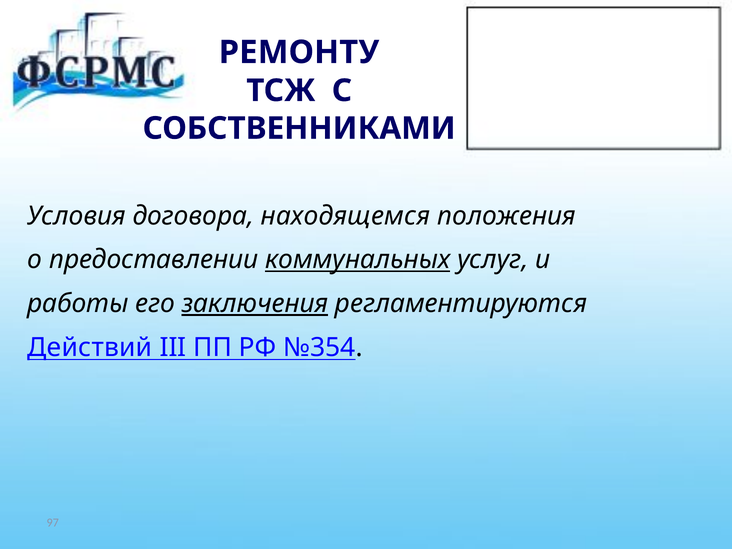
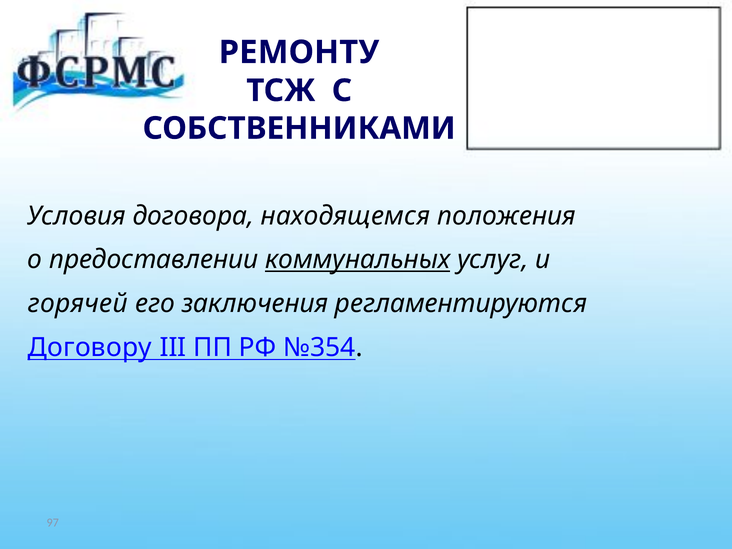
работы: работы -> горячей (78, 304)
заключения underline: present -> none (255, 304)
Действий: Действий -> Договору (90, 348)
